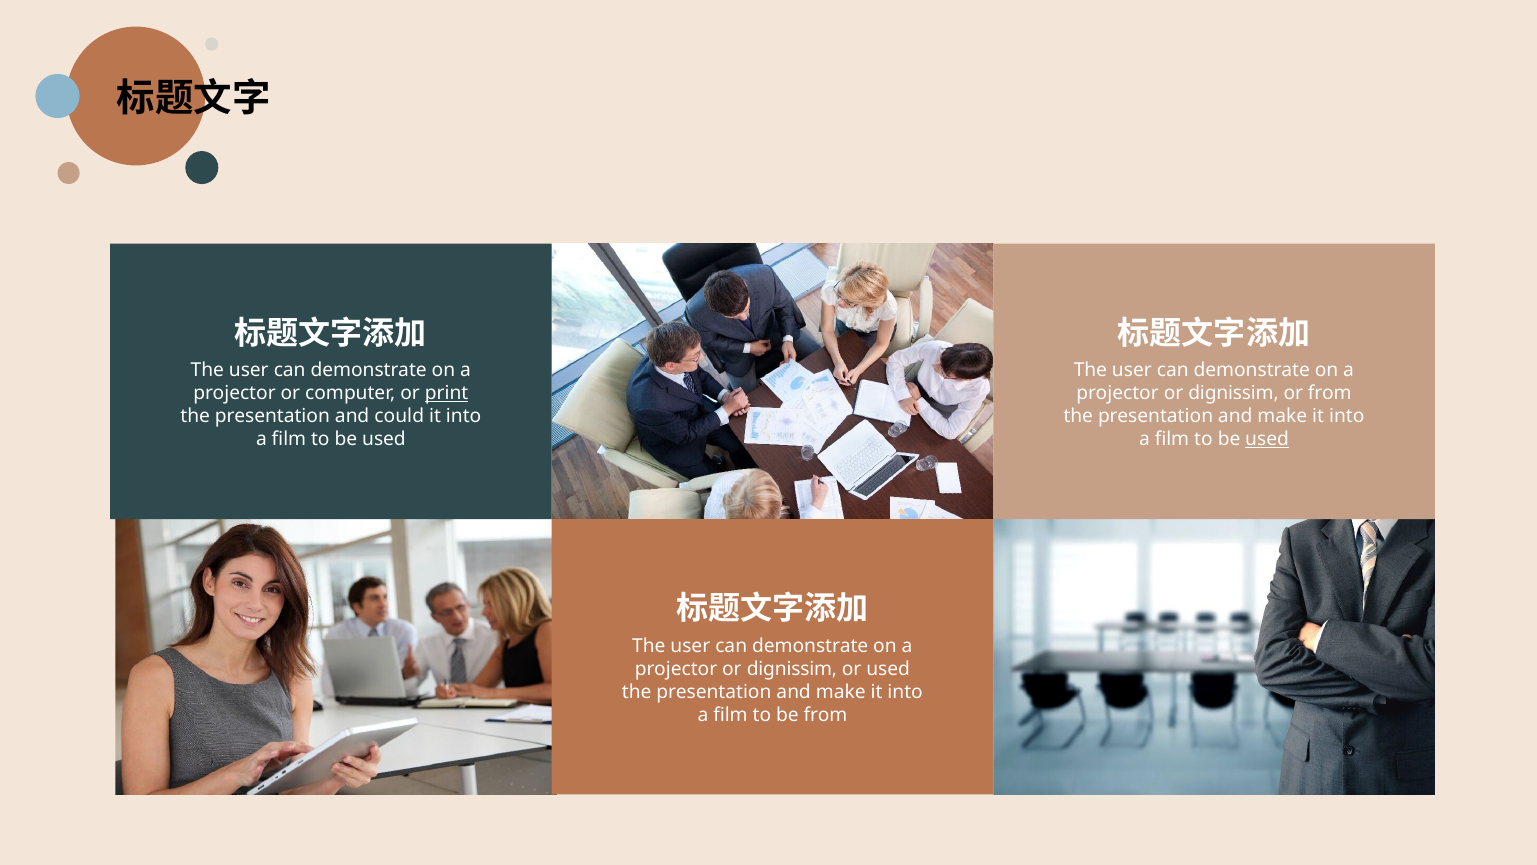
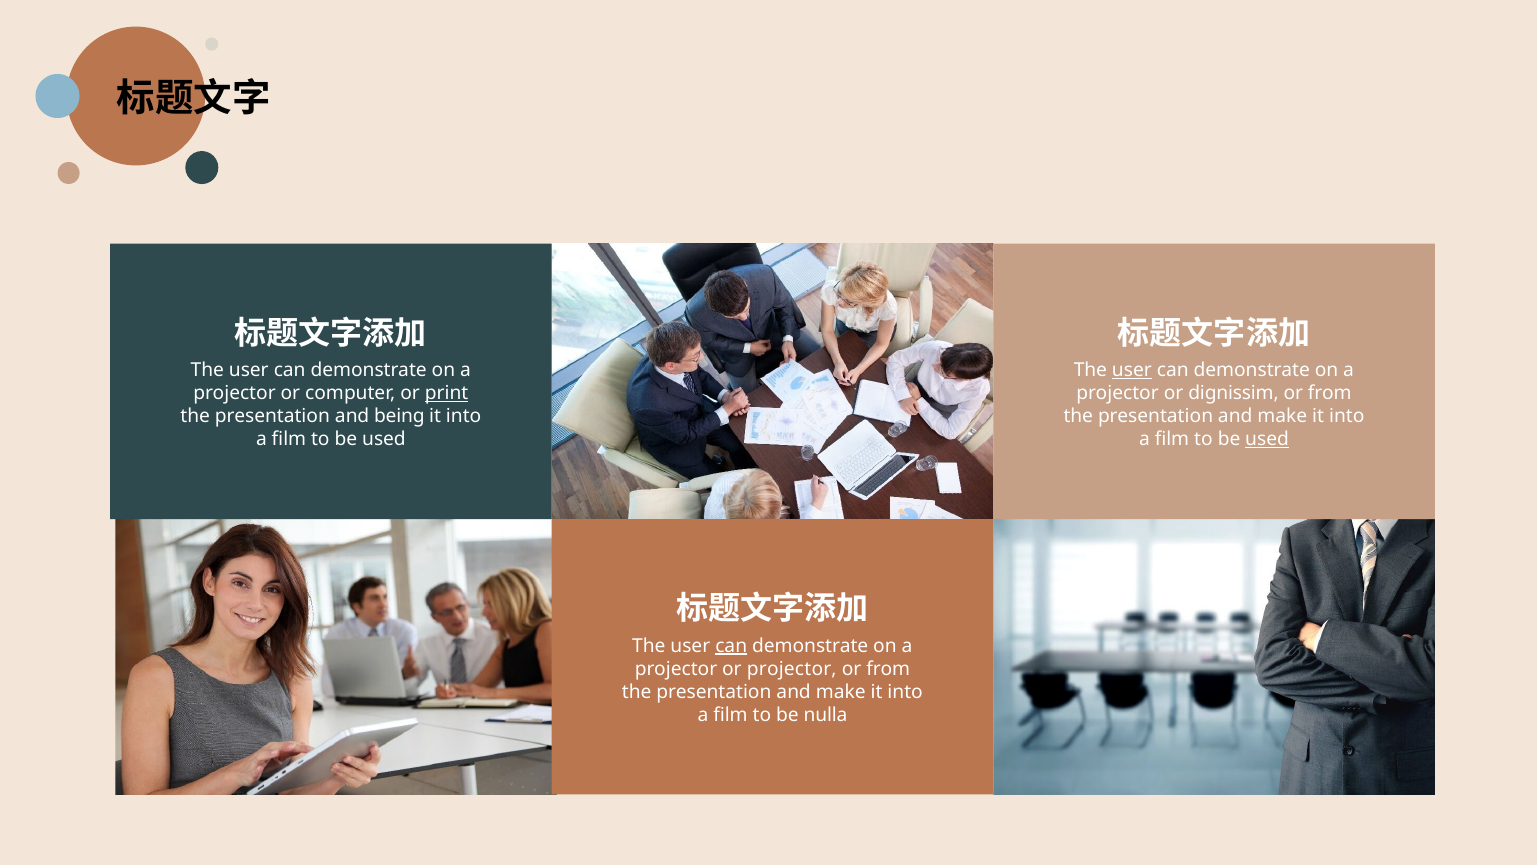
user underline: none -> present (1132, 370)
could: could -> being (399, 416)
can underline: none -> present (731, 645)
dignissim: dignissim -> projector (792, 669)
used: used -> from (888, 669)
be from: from -> nulla (826, 715)
